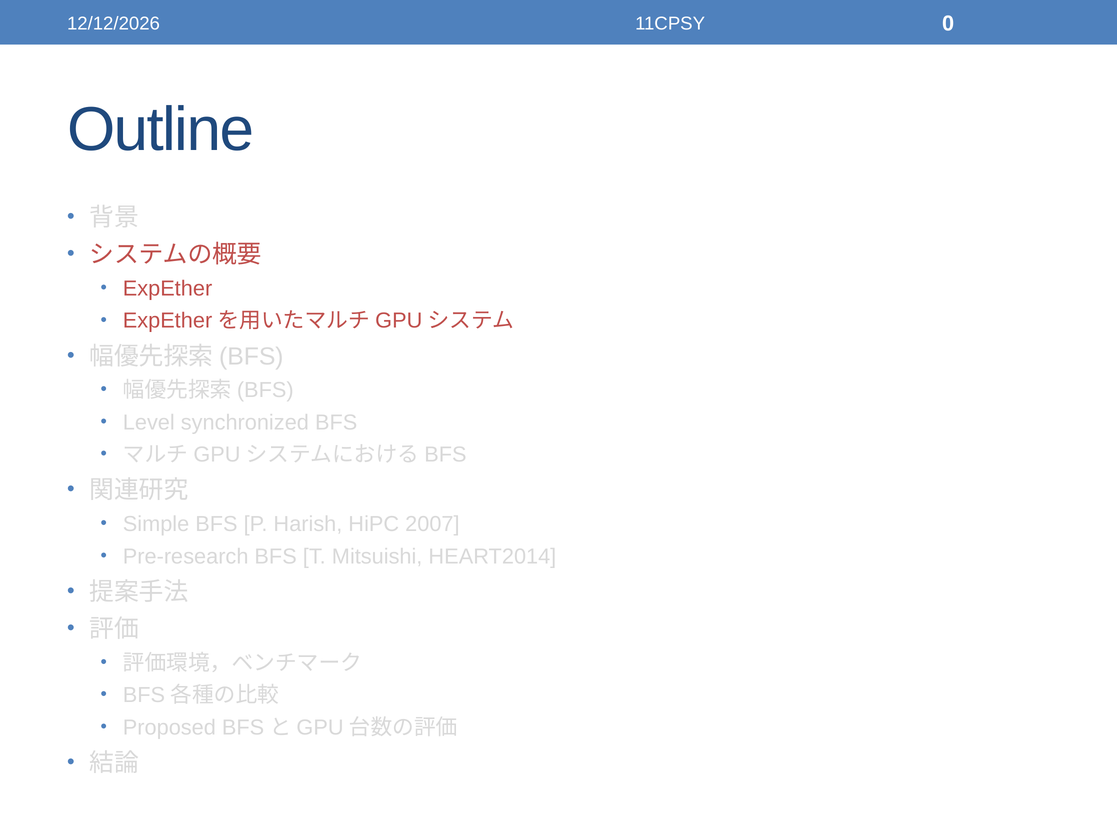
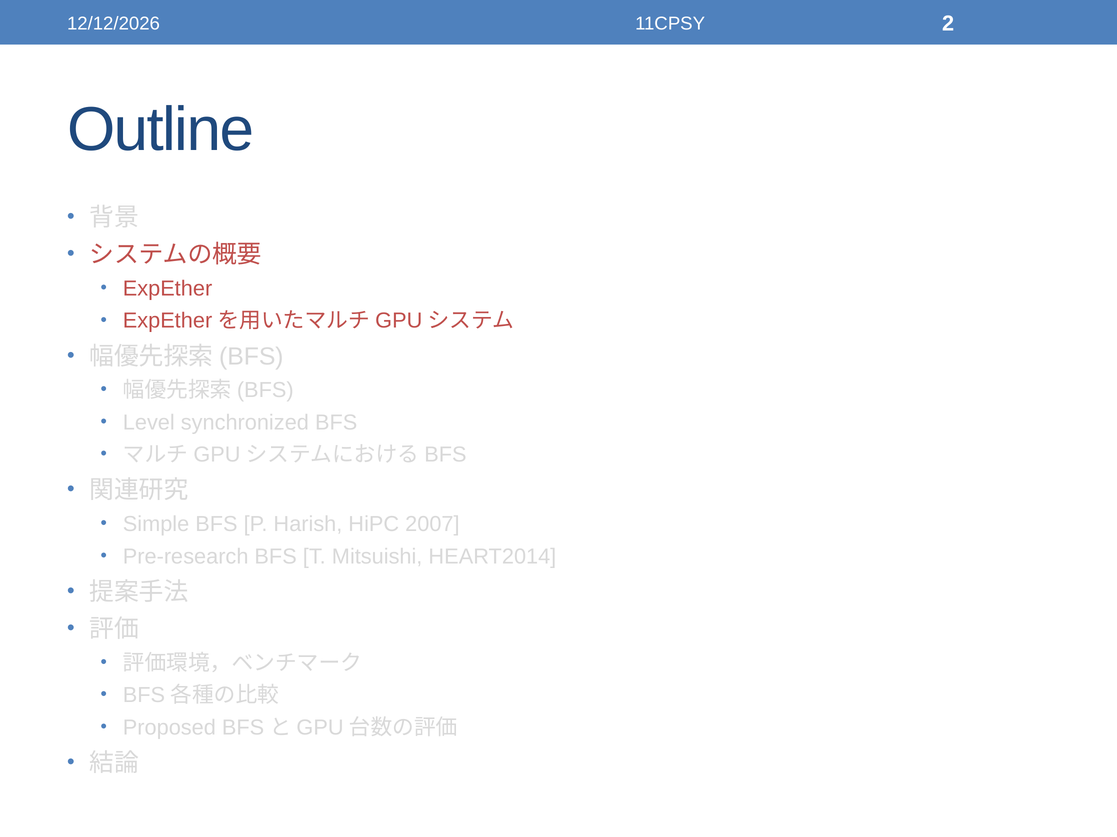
0: 0 -> 2 (948, 24)
